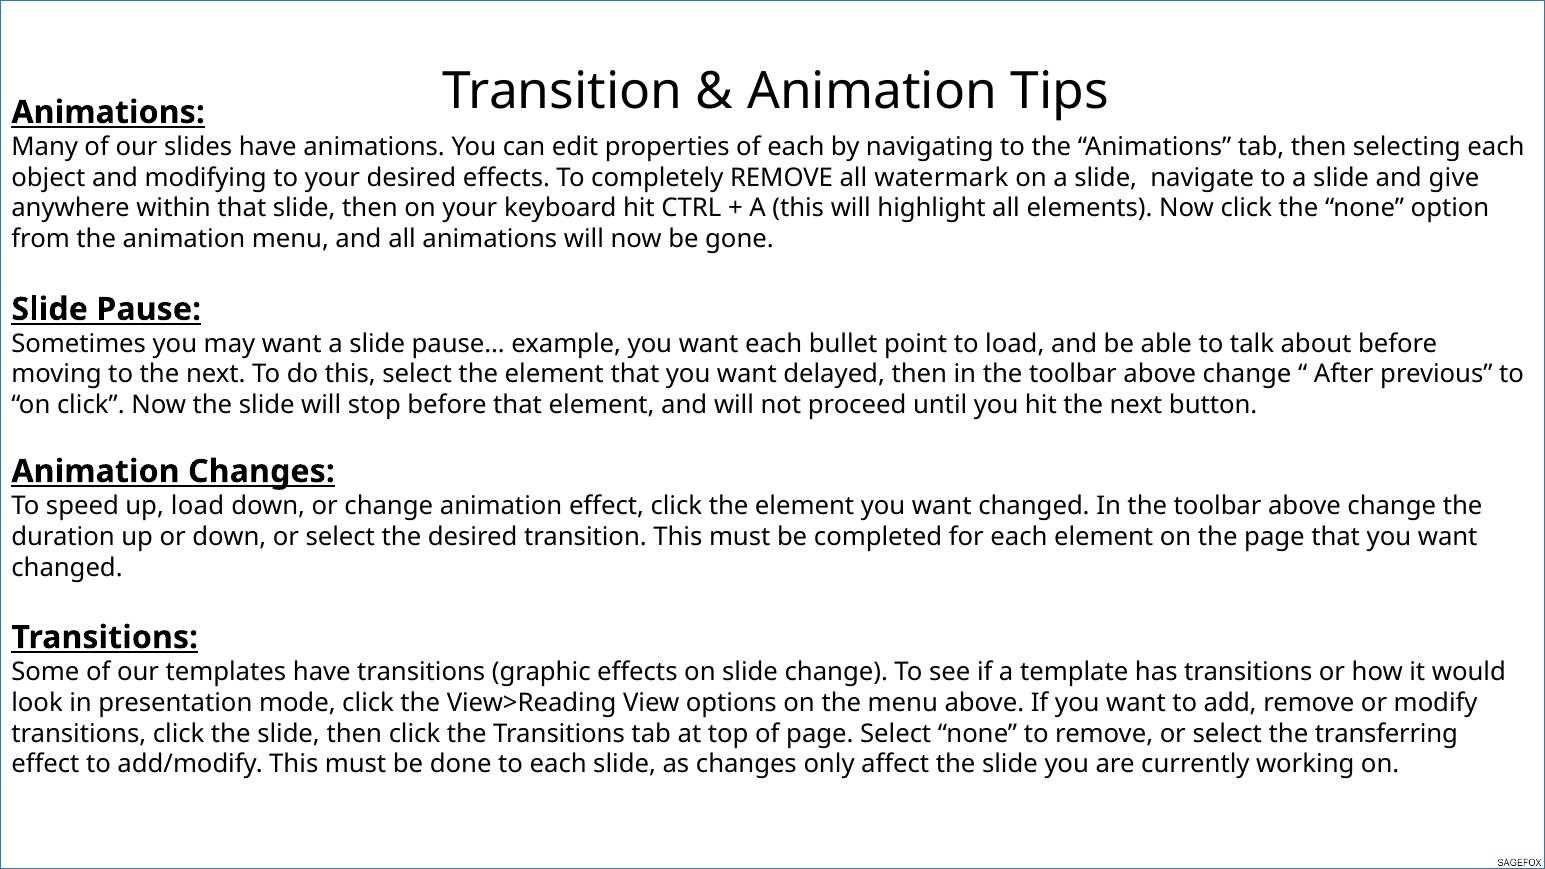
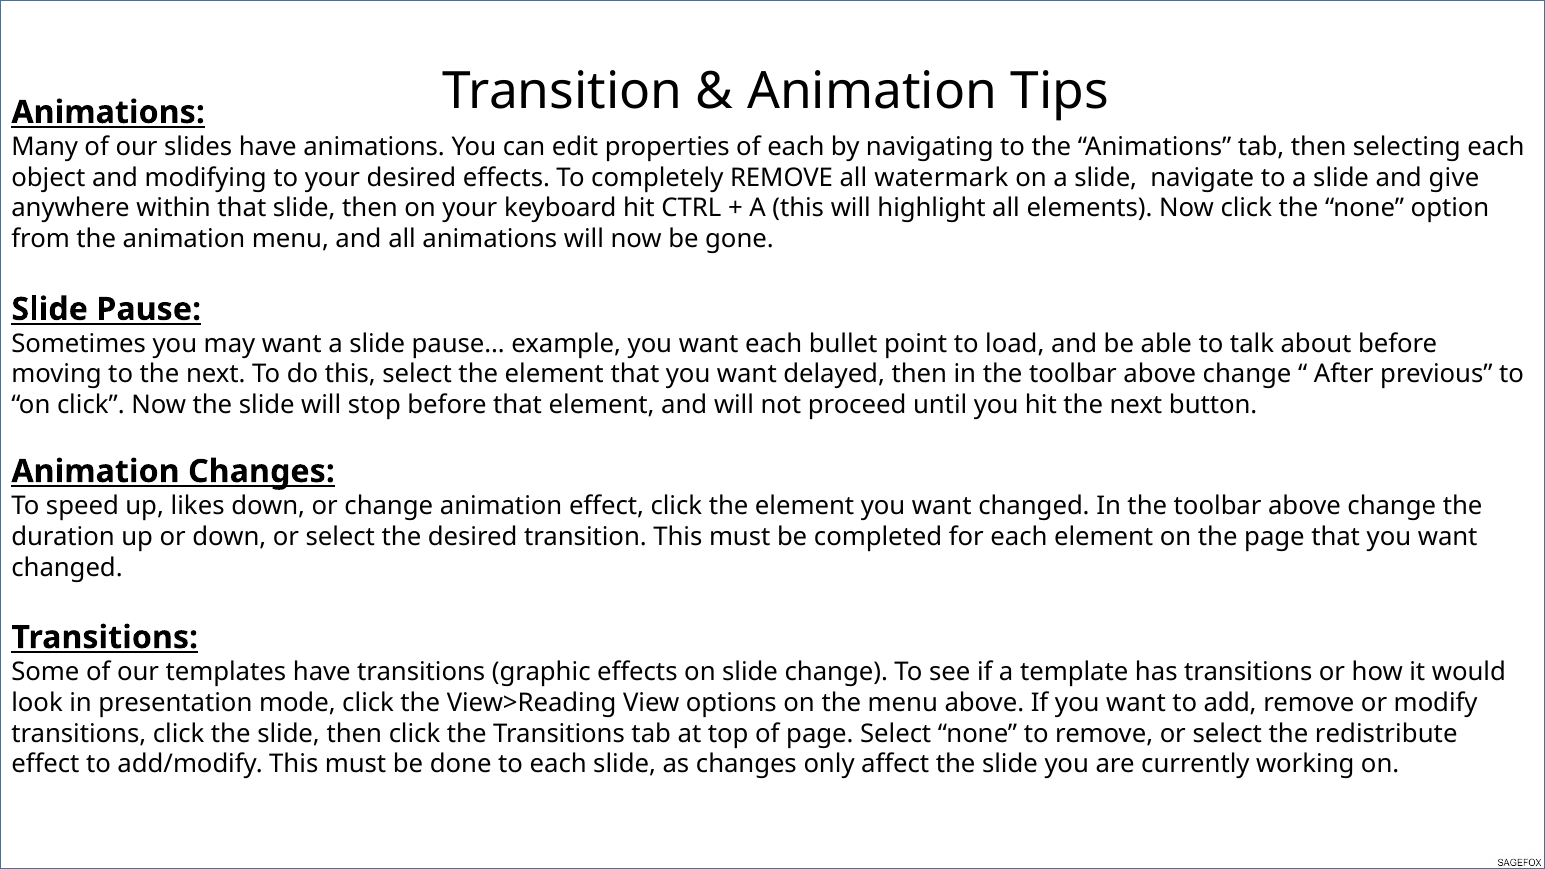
up load: load -> likes (198, 506)
transferring: transferring -> redistribute (1386, 734)
